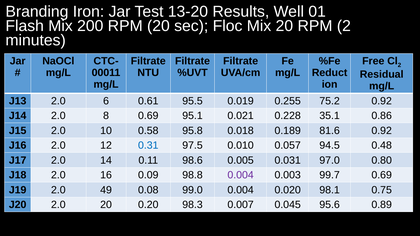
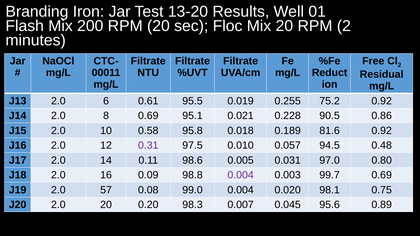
35.1: 35.1 -> 90.5 (330, 116)
0.31 colour: blue -> purple (148, 146)
49: 49 -> 57 (106, 190)
